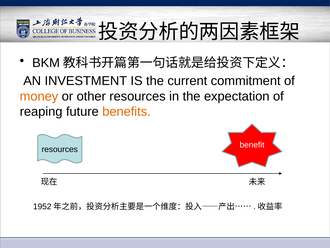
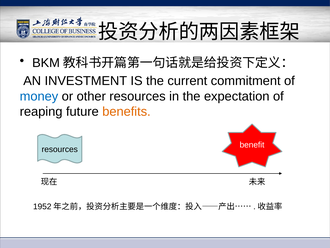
money colour: orange -> blue (39, 96)
